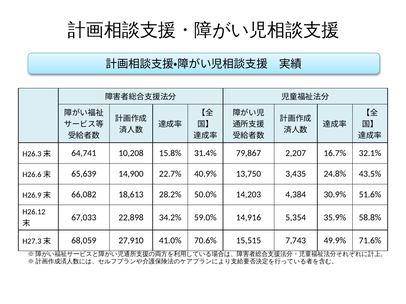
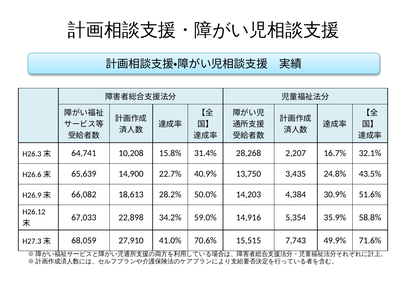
79,867: 79,867 -> 28,268 (249, 153)
